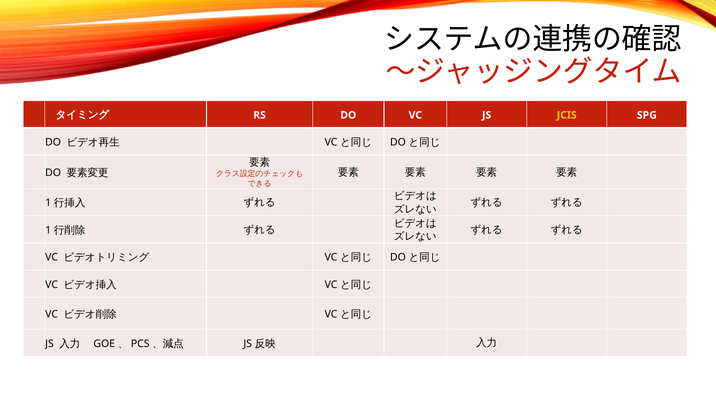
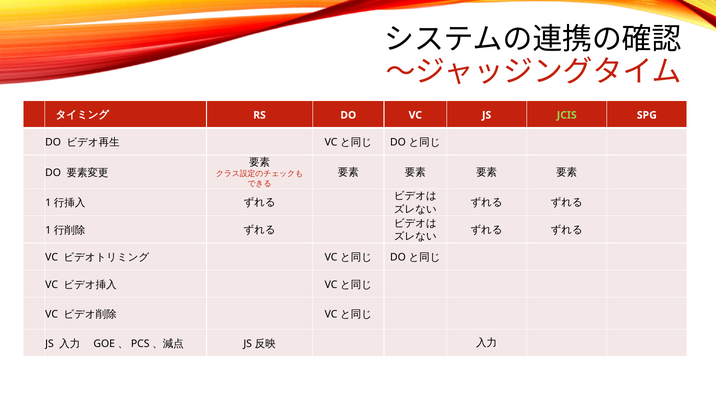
JCIS colour: yellow -> light green (567, 115)
